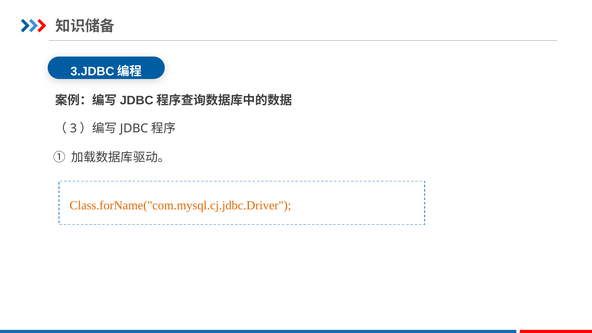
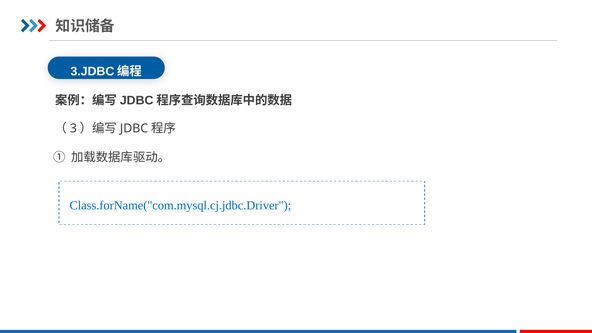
Class.forName("com.mysql.cj.jdbc.Driver colour: orange -> blue (180, 205)
